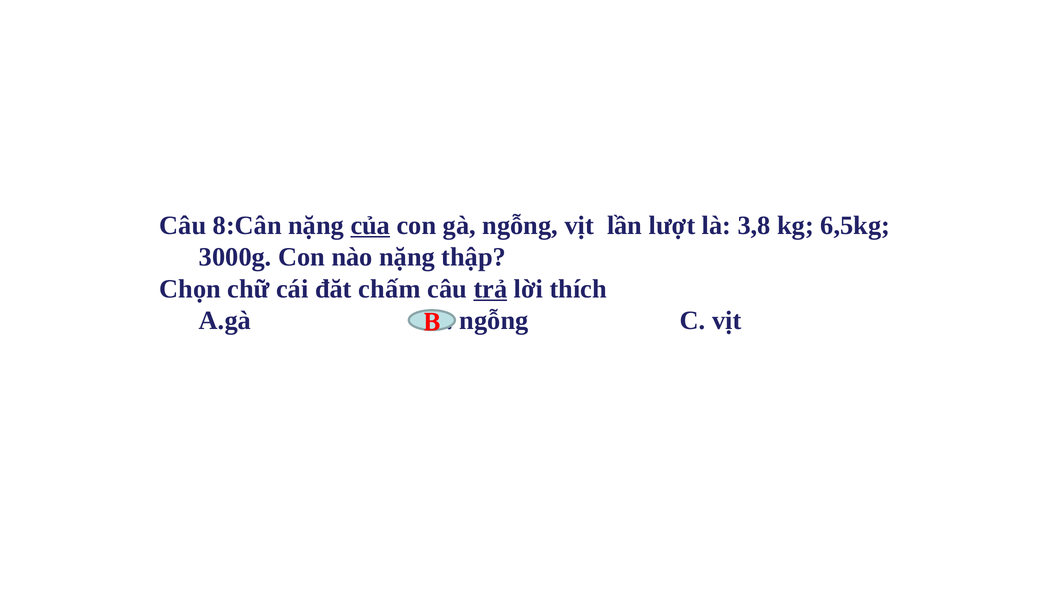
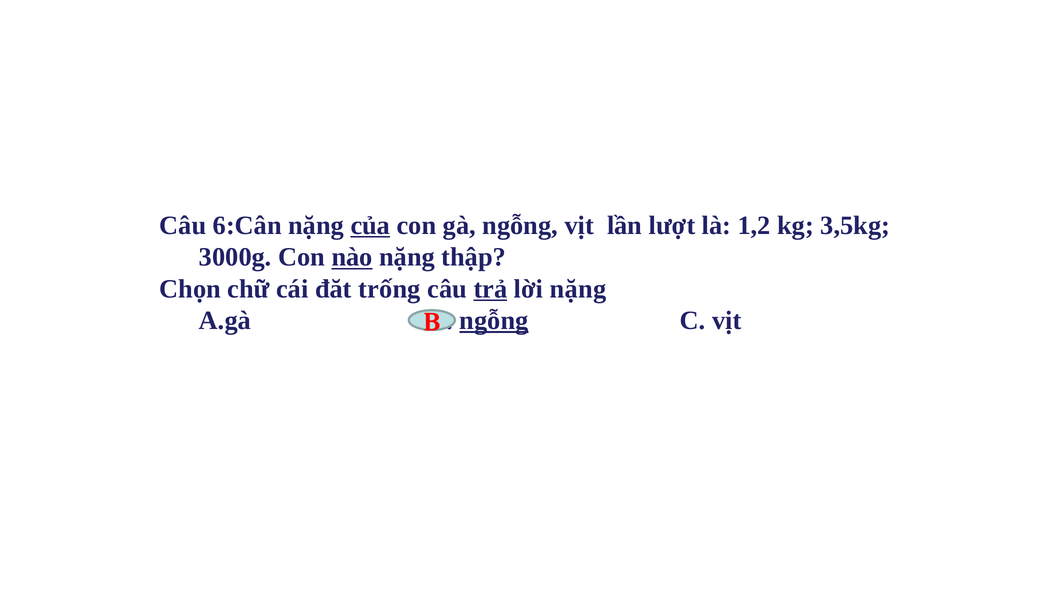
8:Cân: 8:Cân -> 6:Cân (247, 225)
3,8: 3,8 -> 1,2 (754, 225)
6,5kg: 6,5kg -> 3,5kg (855, 225)
nào underline: none -> present (352, 257)
chấm: chấm -> trống (389, 289)
lời thích: thích -> nặng (578, 289)
ngỗng underline: none -> present (494, 320)
